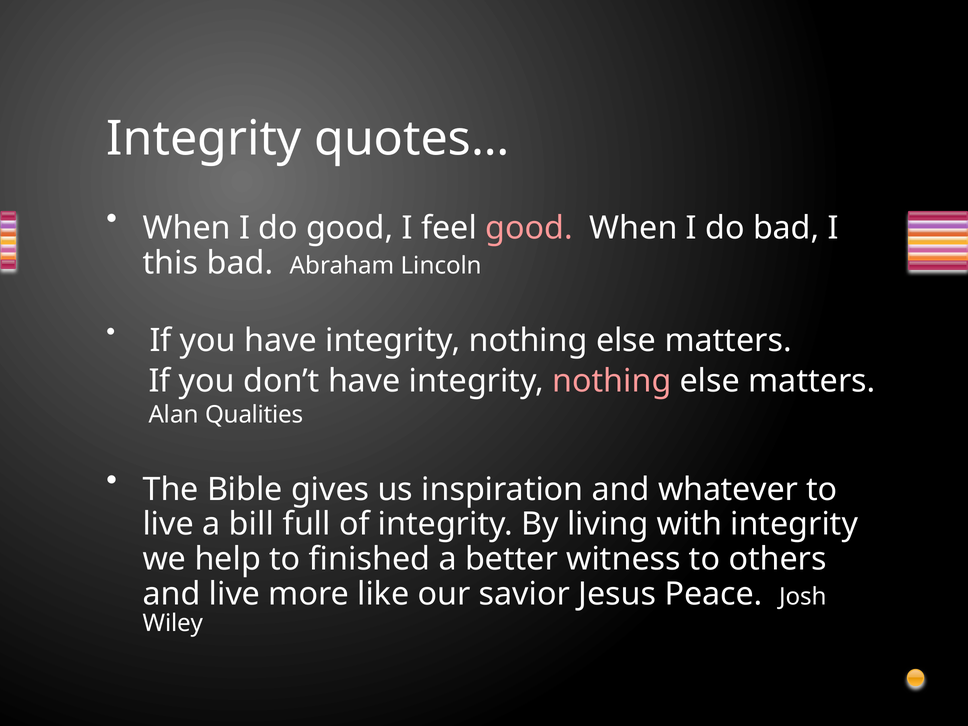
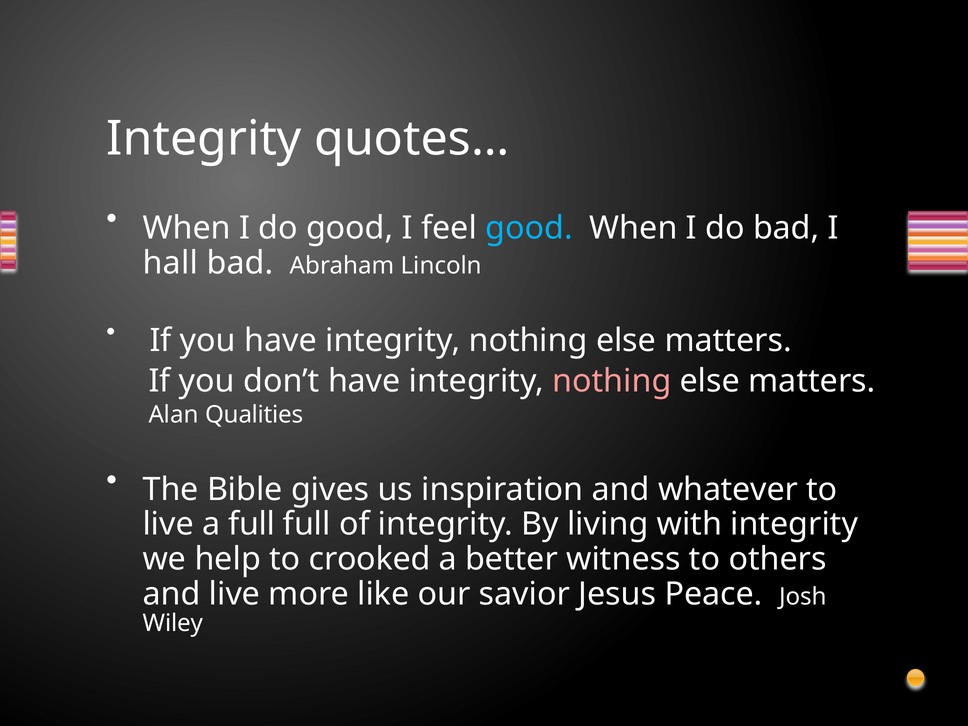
good colour: pink -> light blue (529, 228)
this: this -> hall (170, 263)
a bill: bill -> full (252, 524)
finished: finished -> crooked (370, 559)
